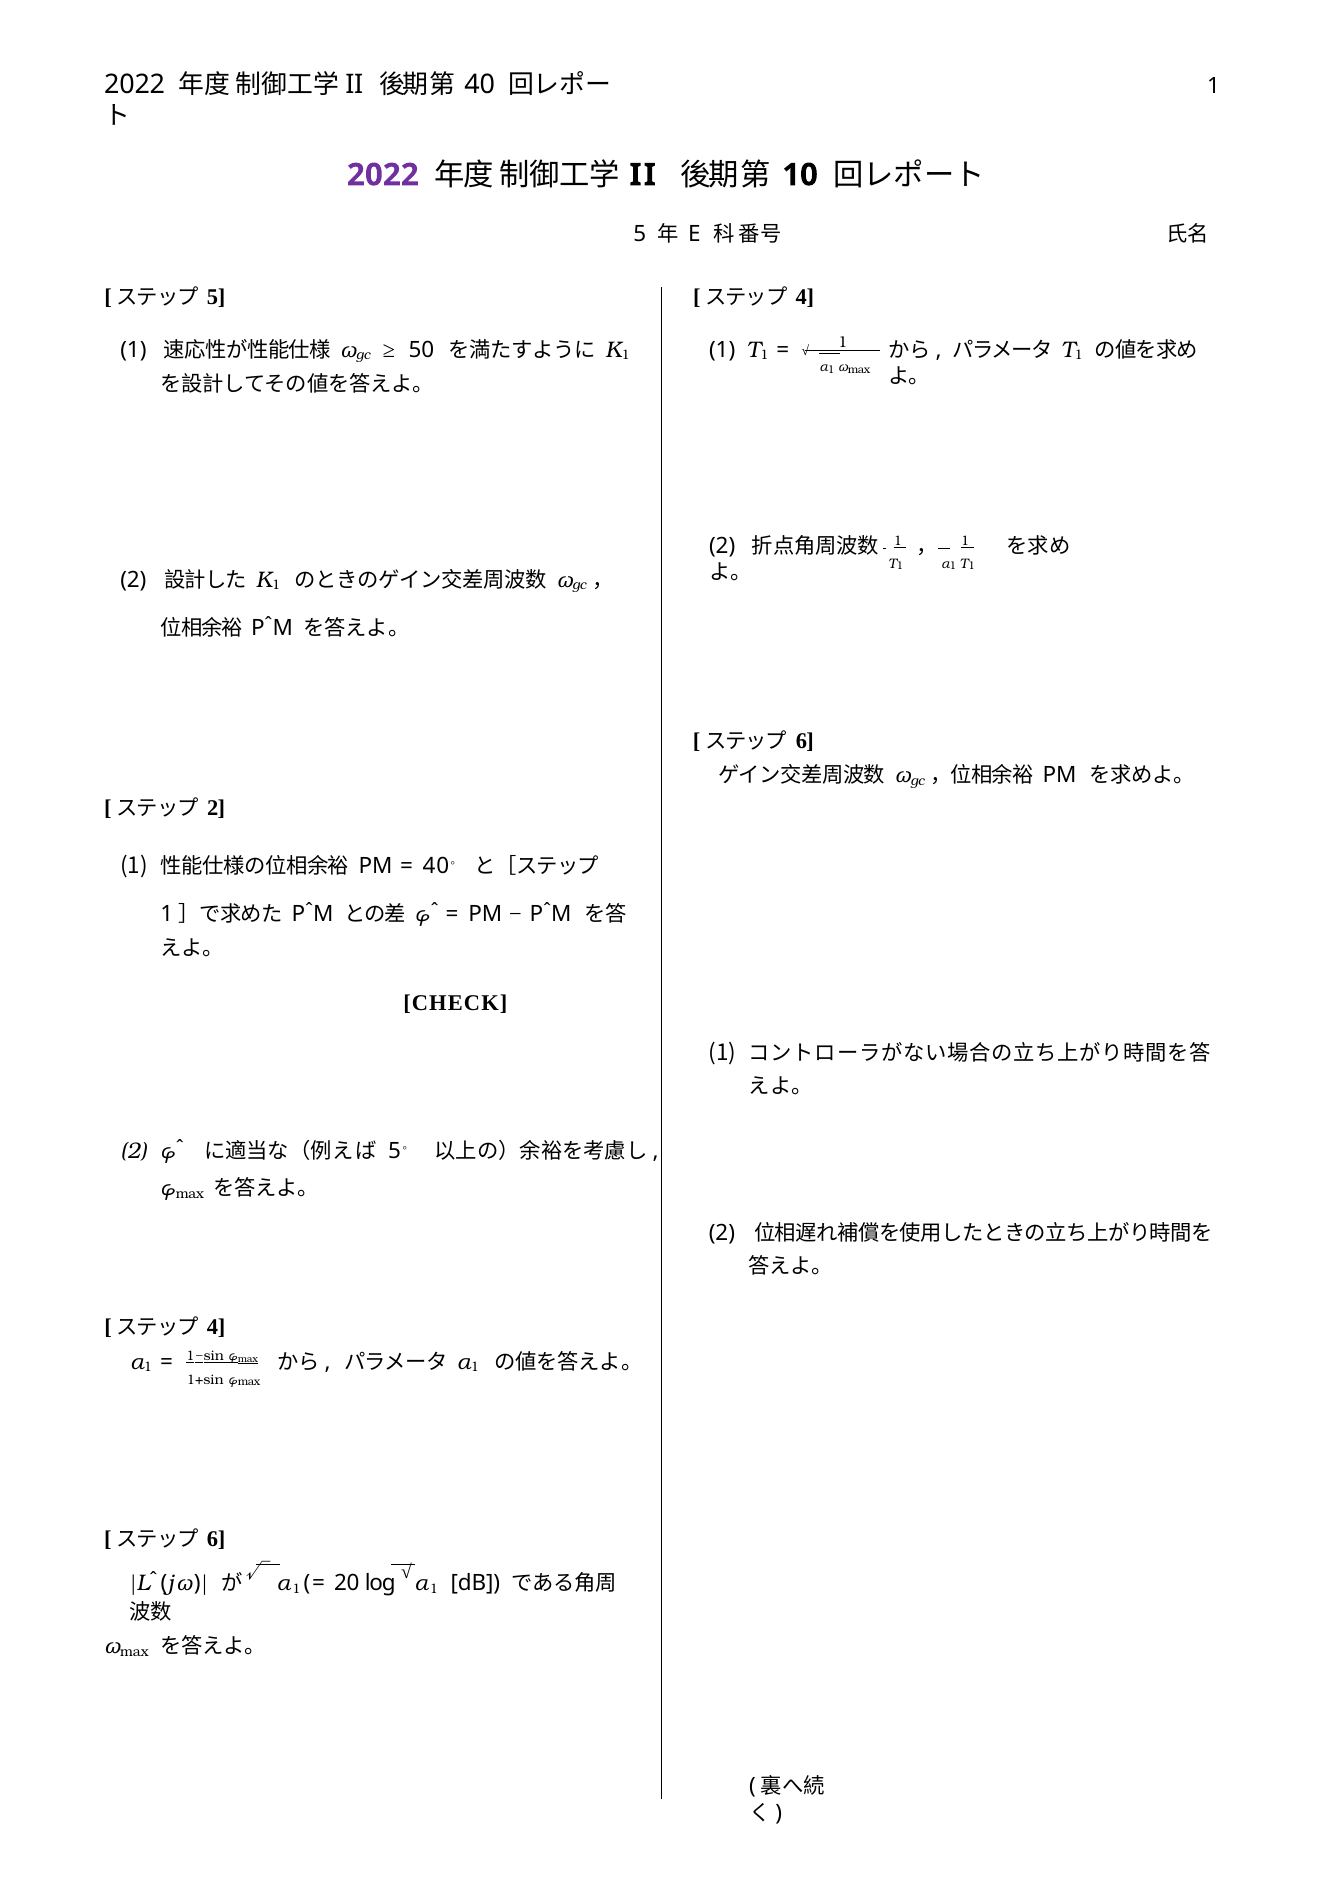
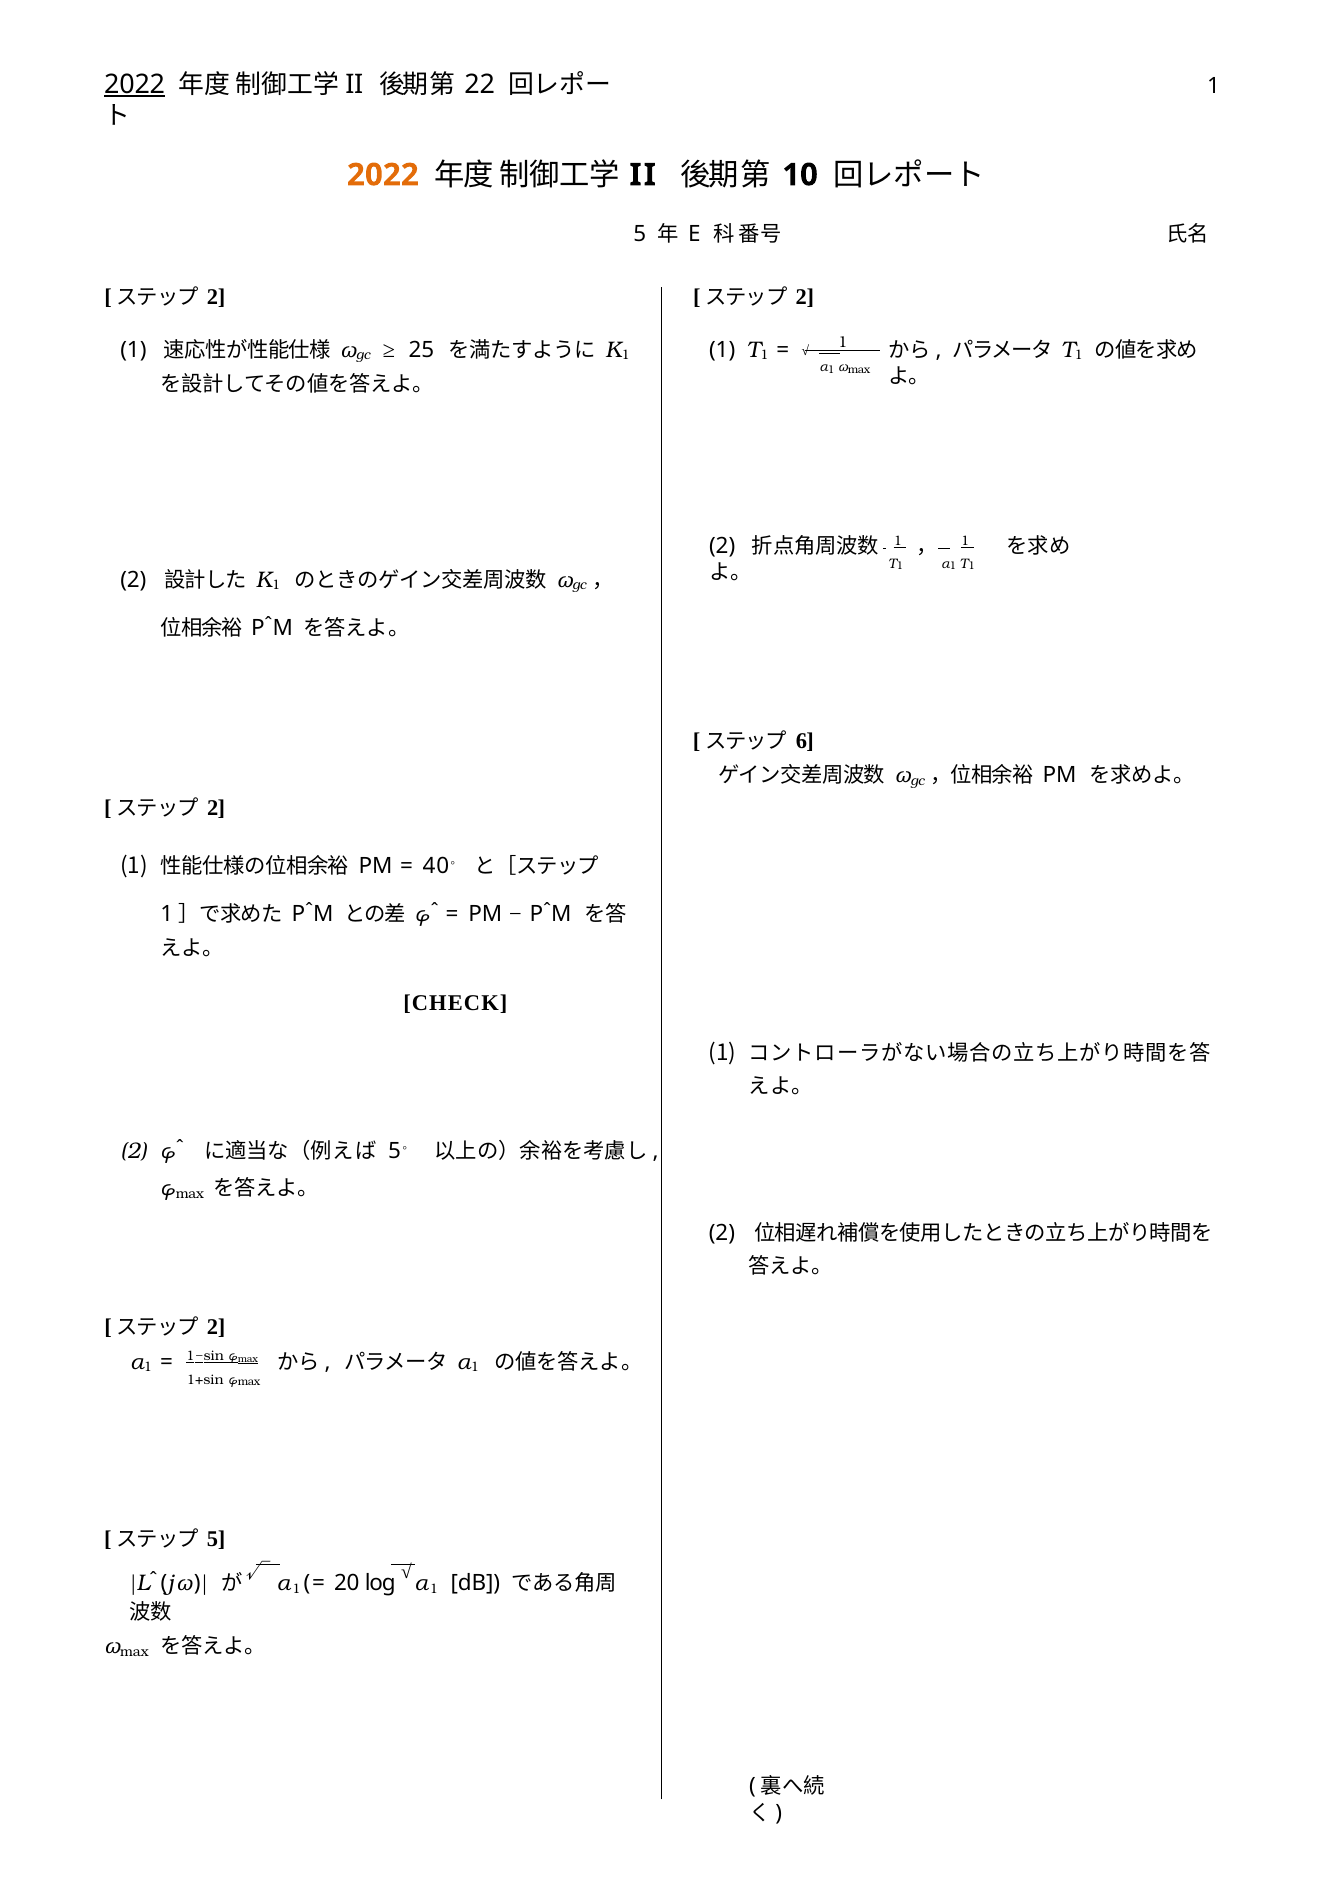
2022 underline: none -> present (135, 84)
40: 40 -> 22 (480, 84)
2022 colour: purple -> orange (383, 175)
5: 5 -> 2 (216, 297)
4: 4 -> 2 (805, 297)
50: 50 -> 25 (421, 350)
4: 4 -> 2 (216, 1327)
6: 6 -> 5 (216, 1539)
